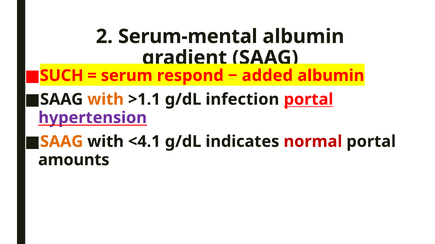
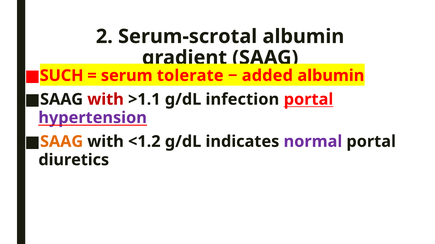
Serum-mental: Serum-mental -> Serum-scrotal (188, 37)
respond: respond -> tolerate (190, 76)
with colour: orange -> red (106, 100)
<4.1: <4.1 -> <1.2 (144, 142)
normal colour: red -> purple (313, 142)
amounts: amounts -> diuretics (74, 160)
